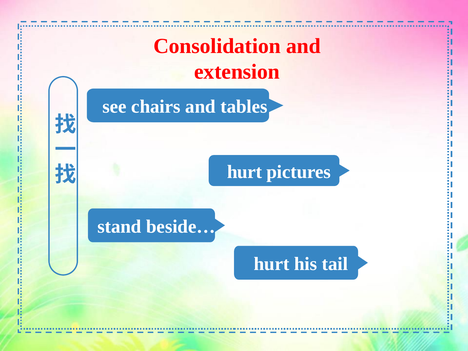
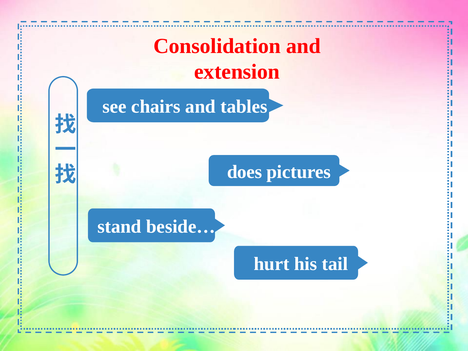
hurt: hurt -> does (245, 172)
